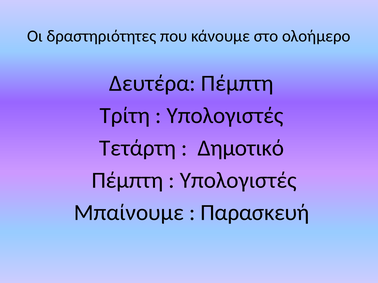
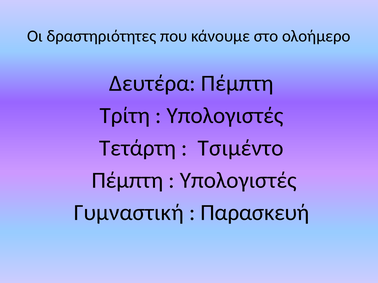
Δημοτικό: Δημοτικό -> Τσιμέντο (241, 148)
Μπαίνουμε: Μπαίνουμε -> Γυμναστική (129, 213)
